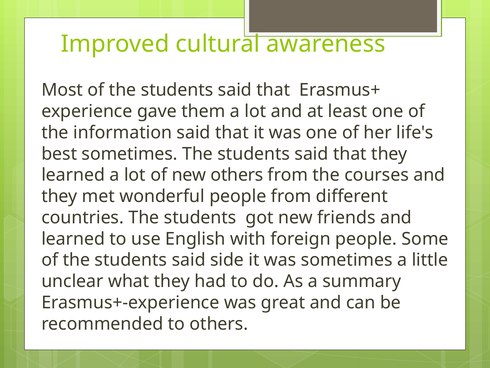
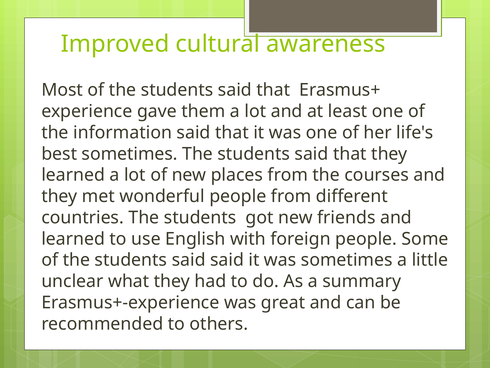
new others: others -> places (237, 175)
said side: side -> said (227, 260)
